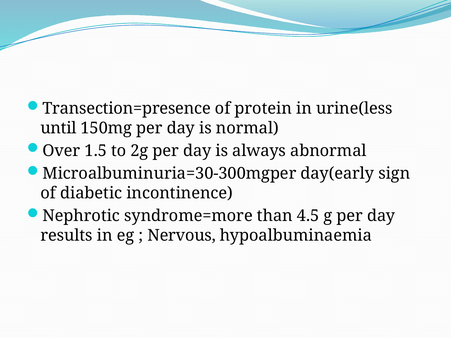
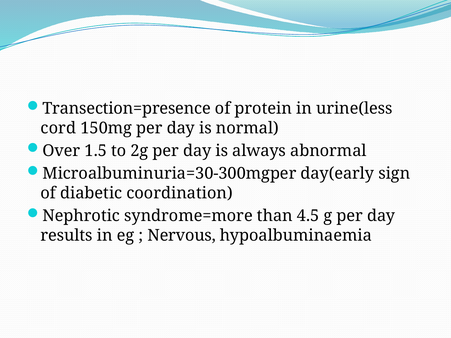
until: until -> cord (58, 128)
incontinence: incontinence -> coordination (180, 193)
